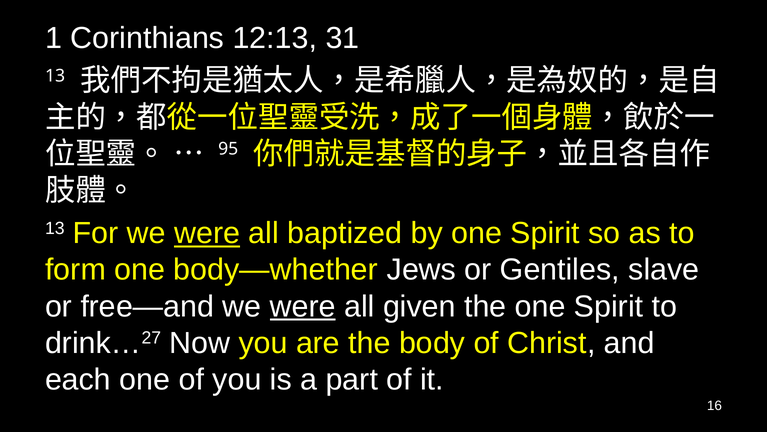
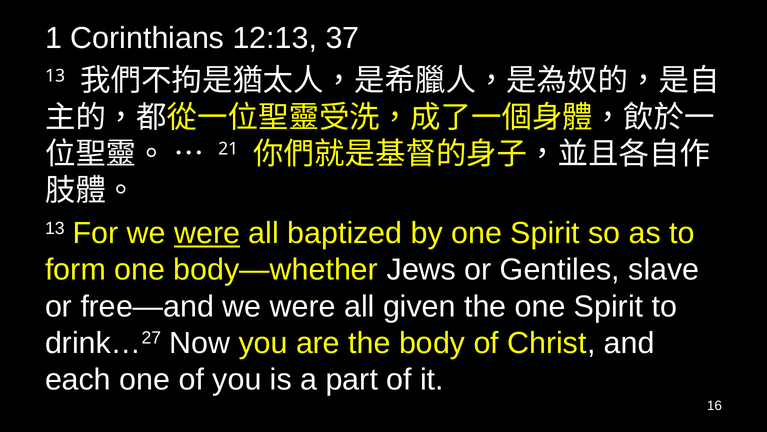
31: 31 -> 37 (342, 38)
95: 95 -> 21 (228, 149)
were underline: present -> none (303, 306)
